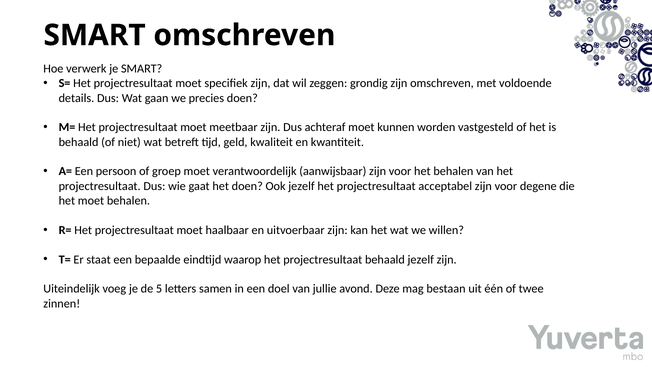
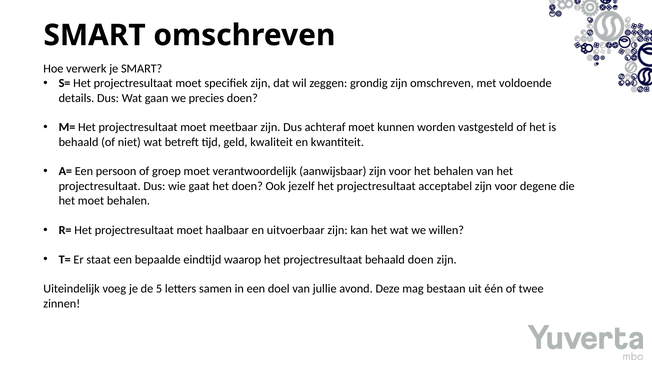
behaald jezelf: jezelf -> doen (421, 259)
